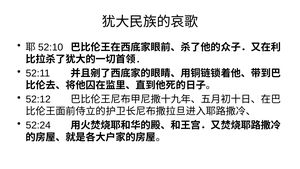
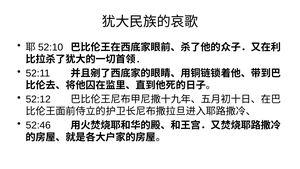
52:24: 52:24 -> 52:46 (38, 125)
